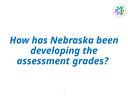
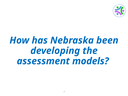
grades: grades -> models (90, 61)
